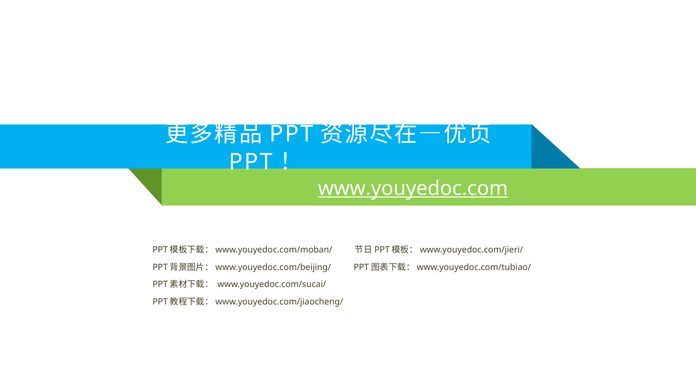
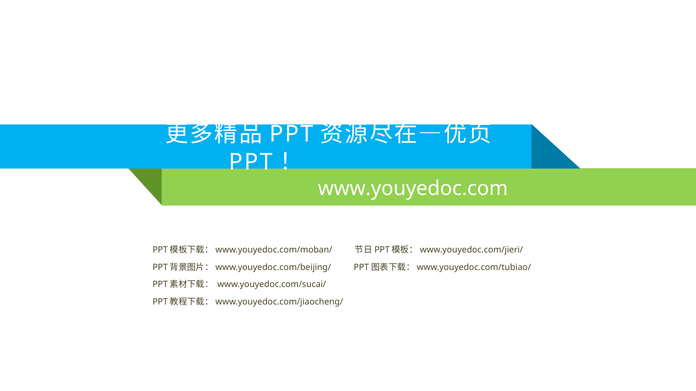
www.youyedoc.com underline: present -> none (413, 189)
